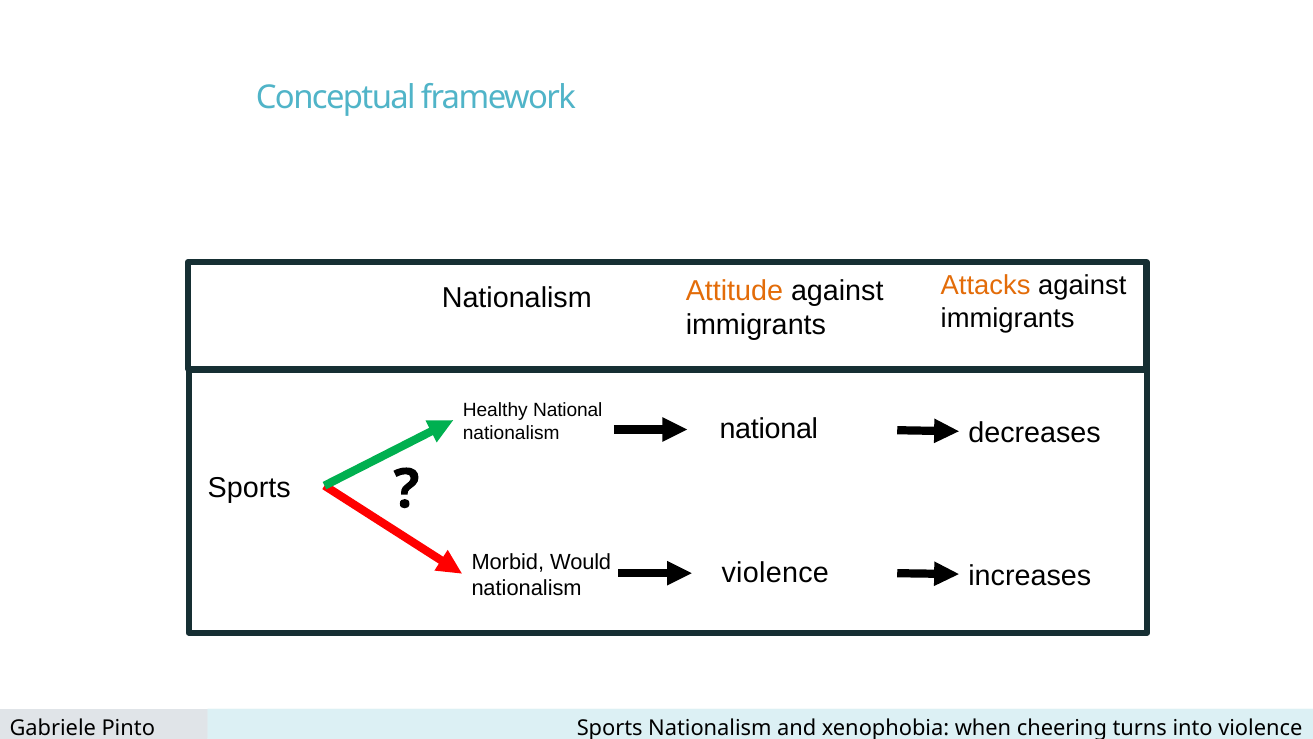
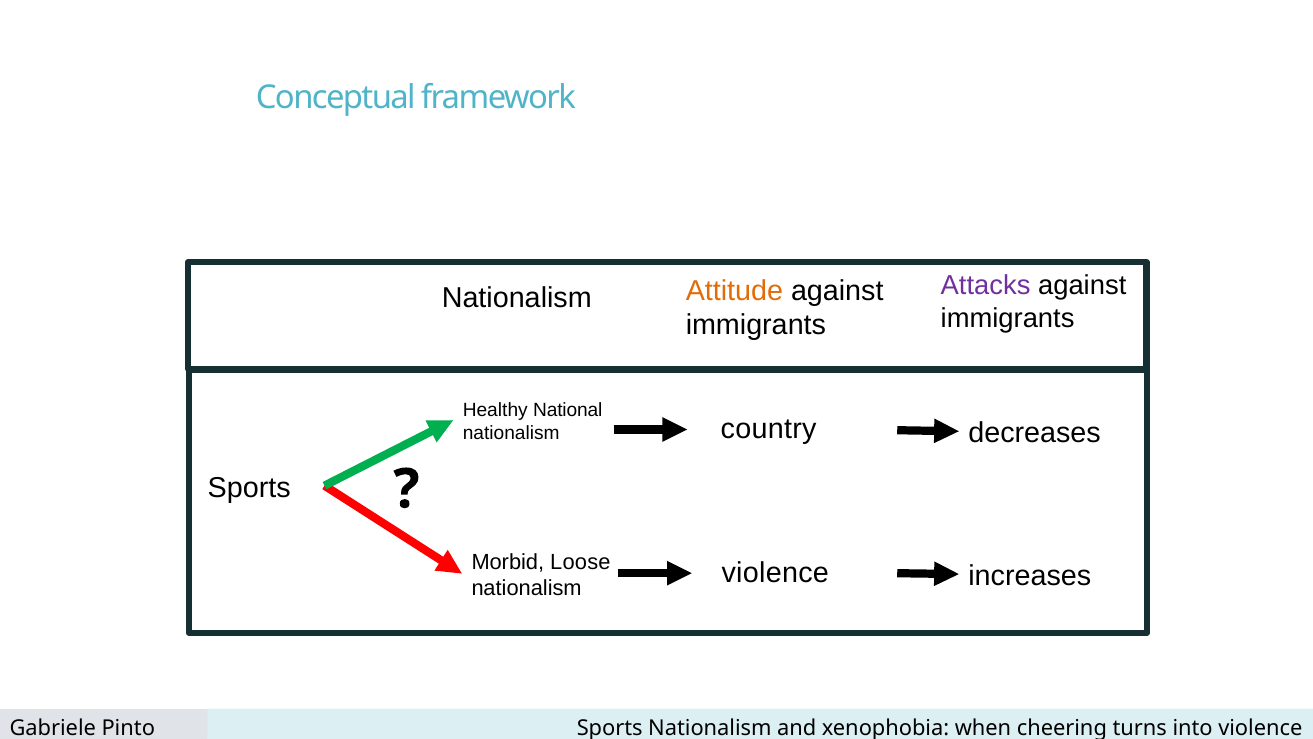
Attacks colour: orange -> purple (986, 285)
nationalism national: national -> country (769, 428)
Would: Would -> Loose (580, 562)
